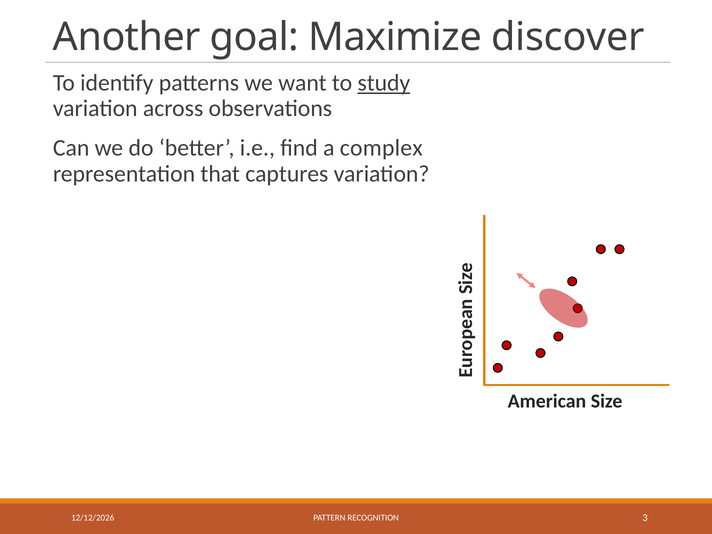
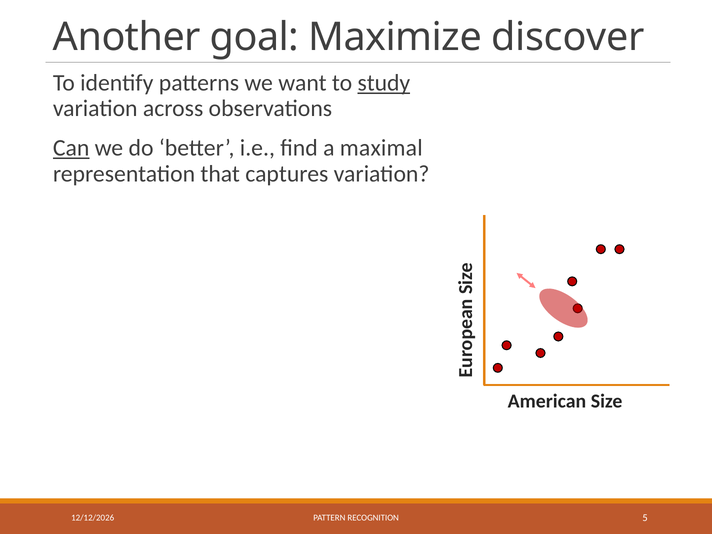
Can underline: none -> present (71, 148)
complex: complex -> maximal (381, 148)
3: 3 -> 5 (645, 518)
